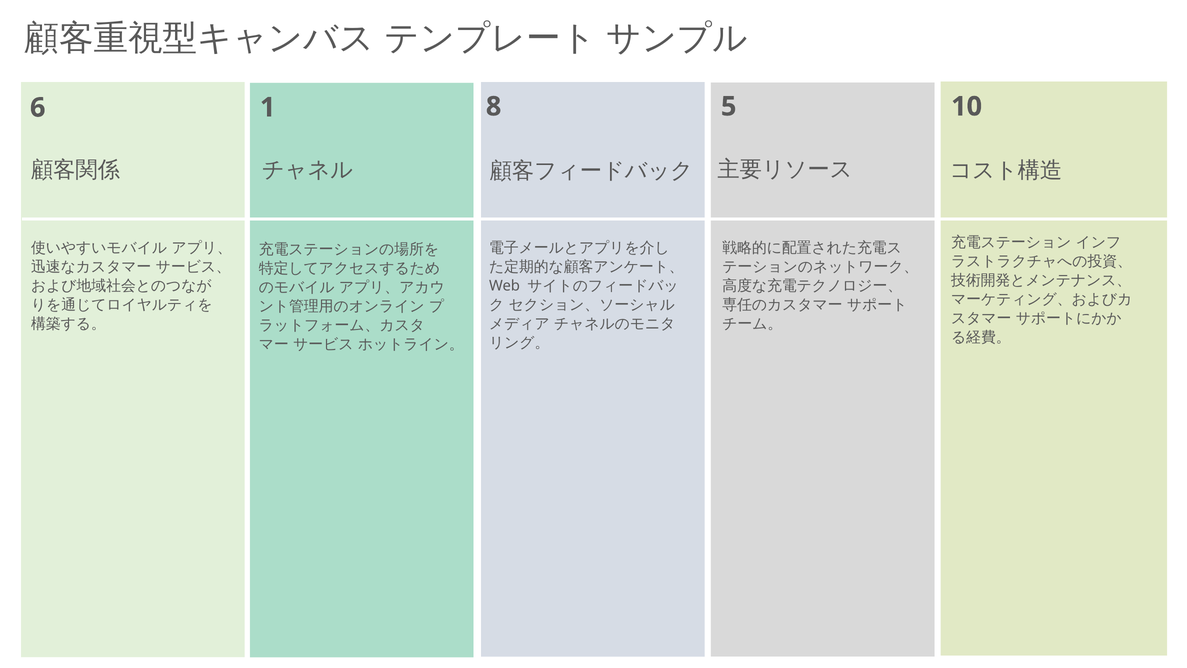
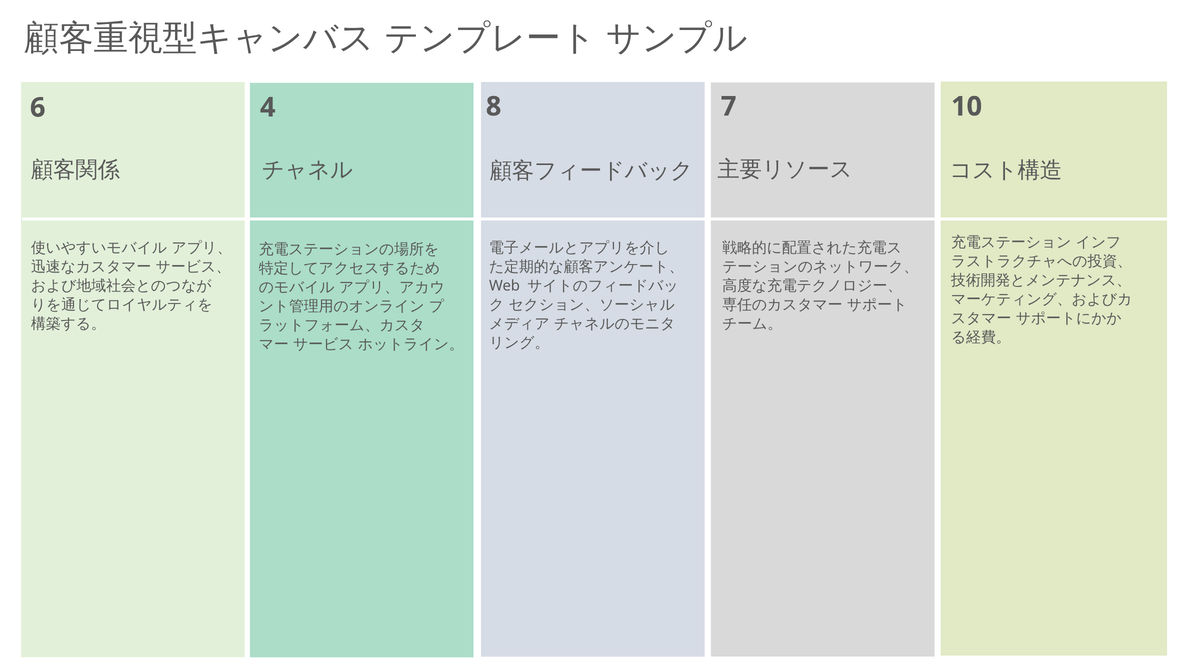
1: 1 -> 4 (268, 107)
5: 5 -> 7 (729, 106)
